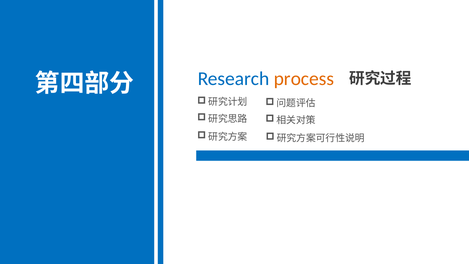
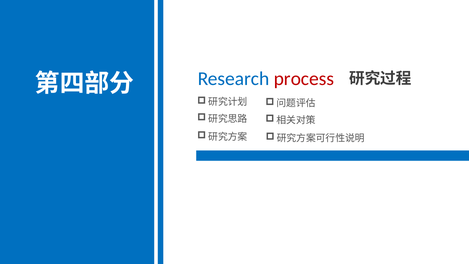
process colour: orange -> red (304, 79)
